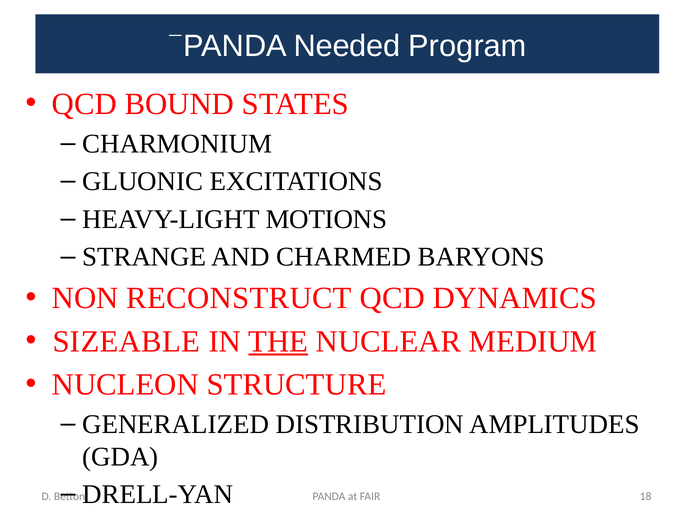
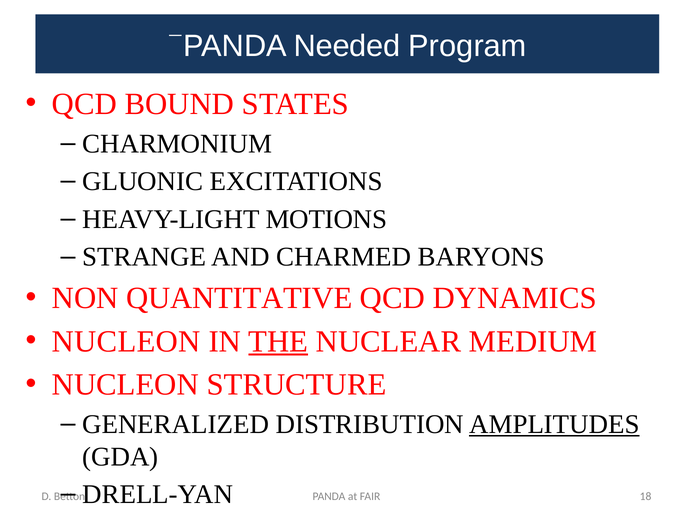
RECONSTRUCT: RECONSTRUCT -> QUANTITATIVE (239, 298)
SIZEABLE: SIZEABLE -> NUCLEON (126, 341)
AMPLITUDES underline: none -> present (554, 424)
